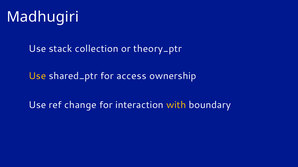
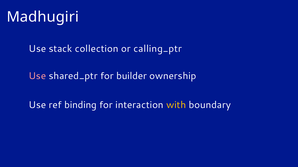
theory_ptr: theory_ptr -> calling_ptr (158, 49)
Use colour: yellow -> pink (37, 76)
access: access -> builder (132, 76)
change: change -> binding (81, 105)
